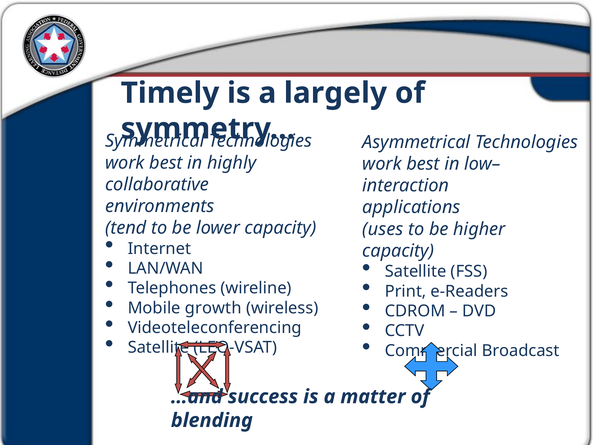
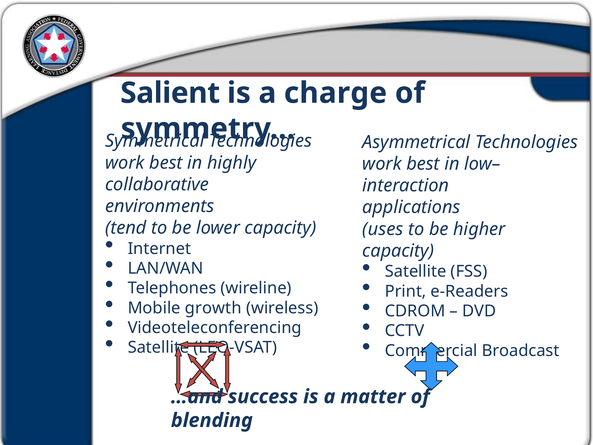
Timely: Timely -> Salient (170, 93)
largely: largely -> charge (335, 93)
